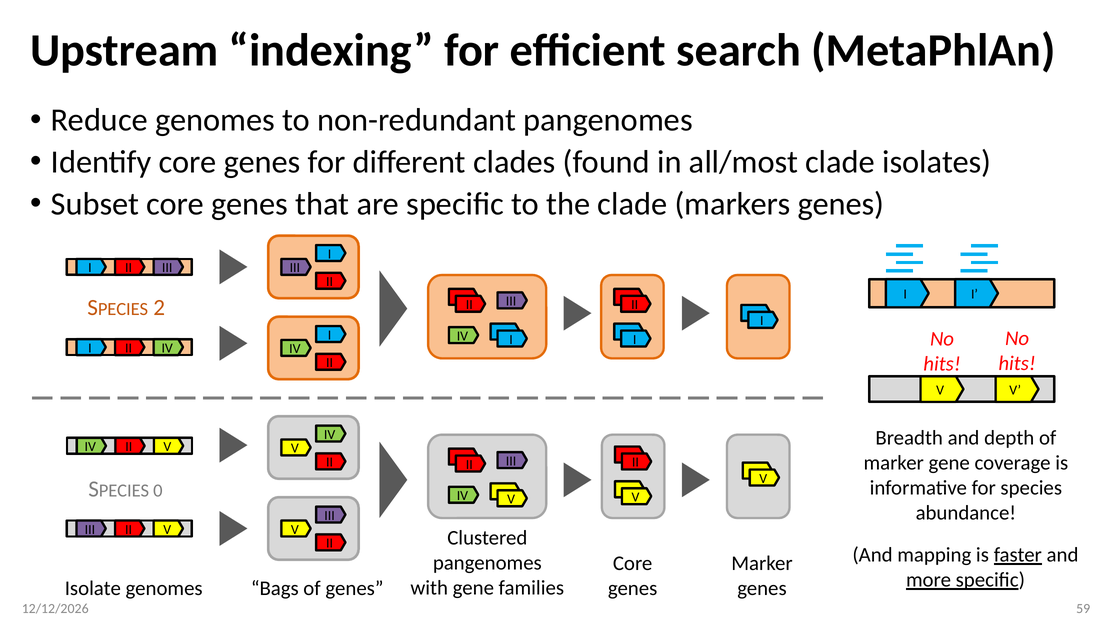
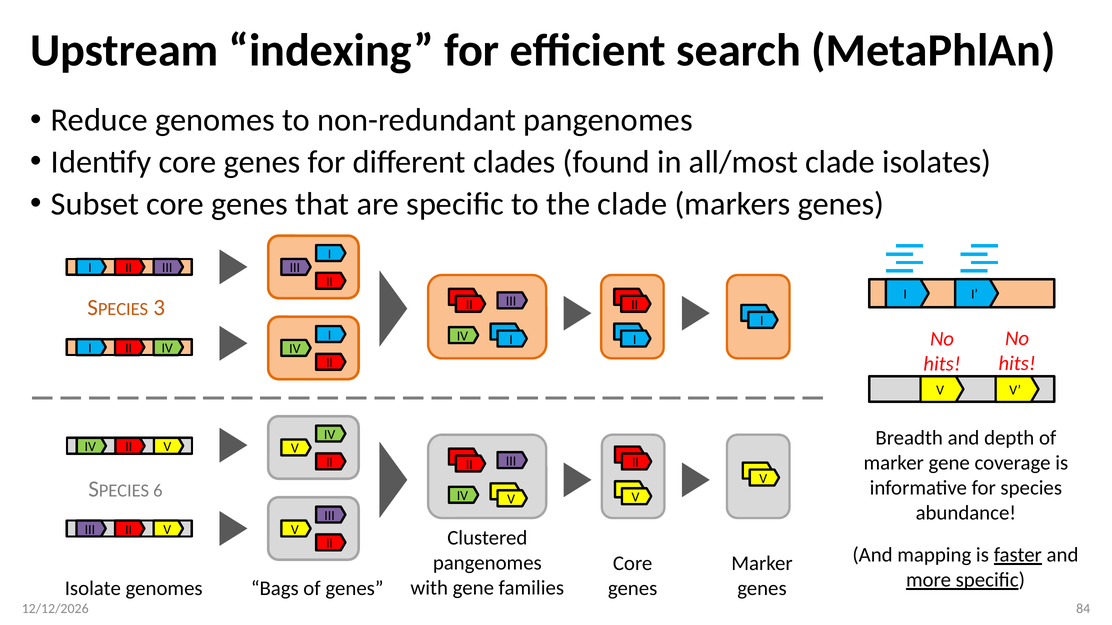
2: 2 -> 3 (159, 308)
0: 0 -> 6 (158, 491)
59: 59 -> 84 (1083, 609)
